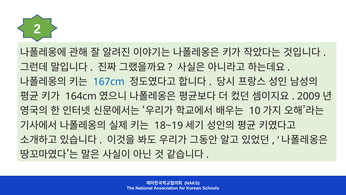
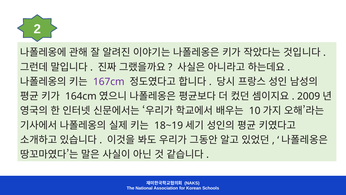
167cm colour: blue -> purple (109, 82)
